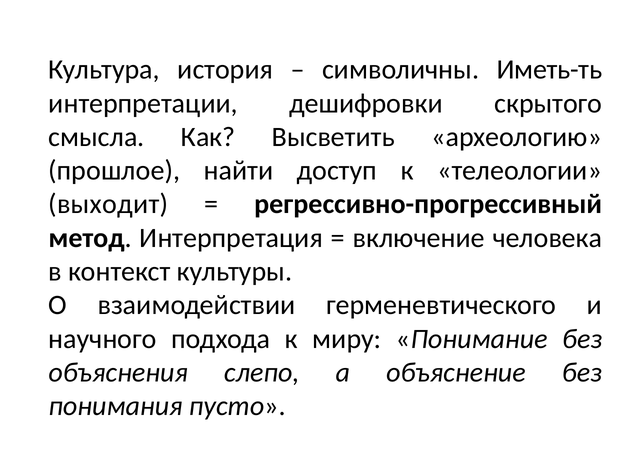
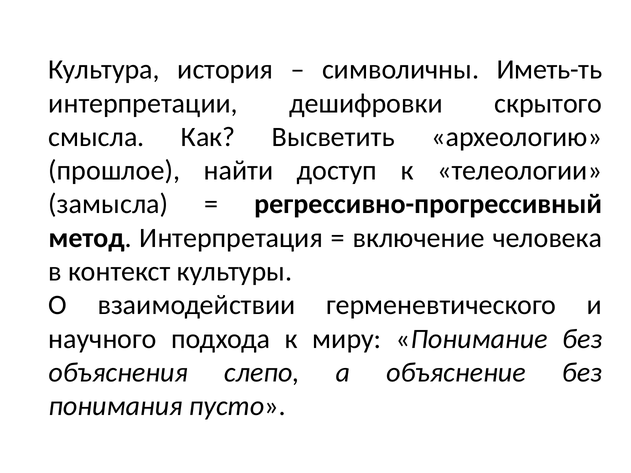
выходит: выходит -> замысла (108, 204)
